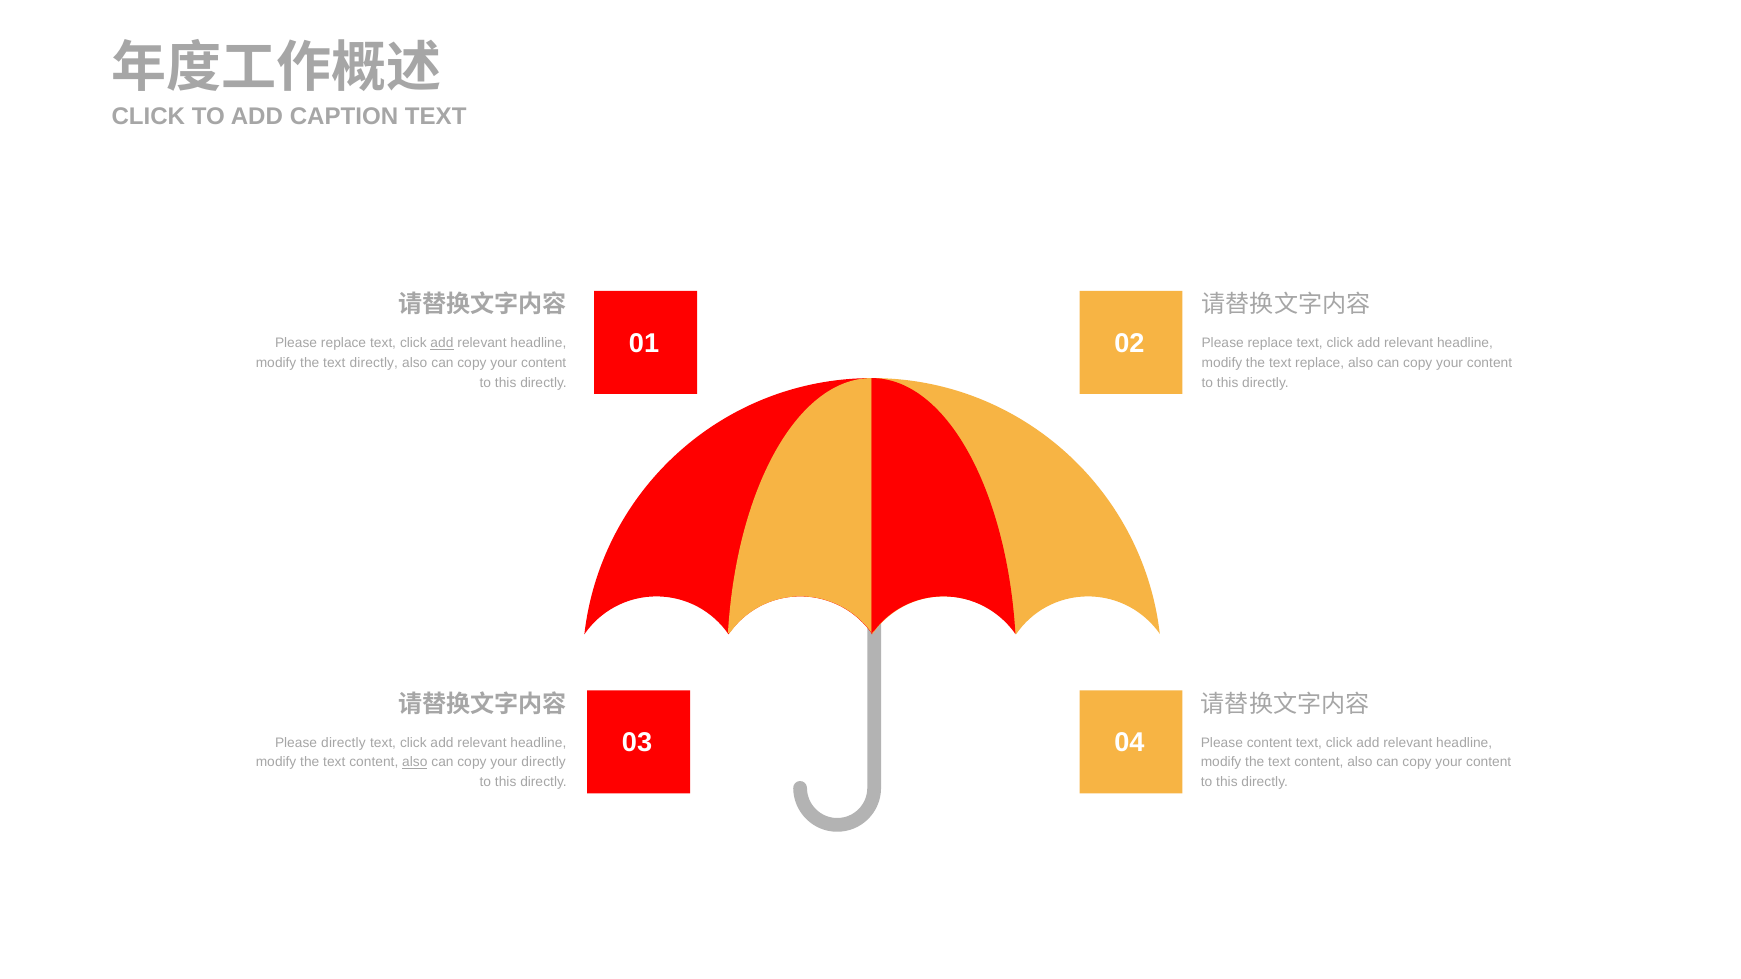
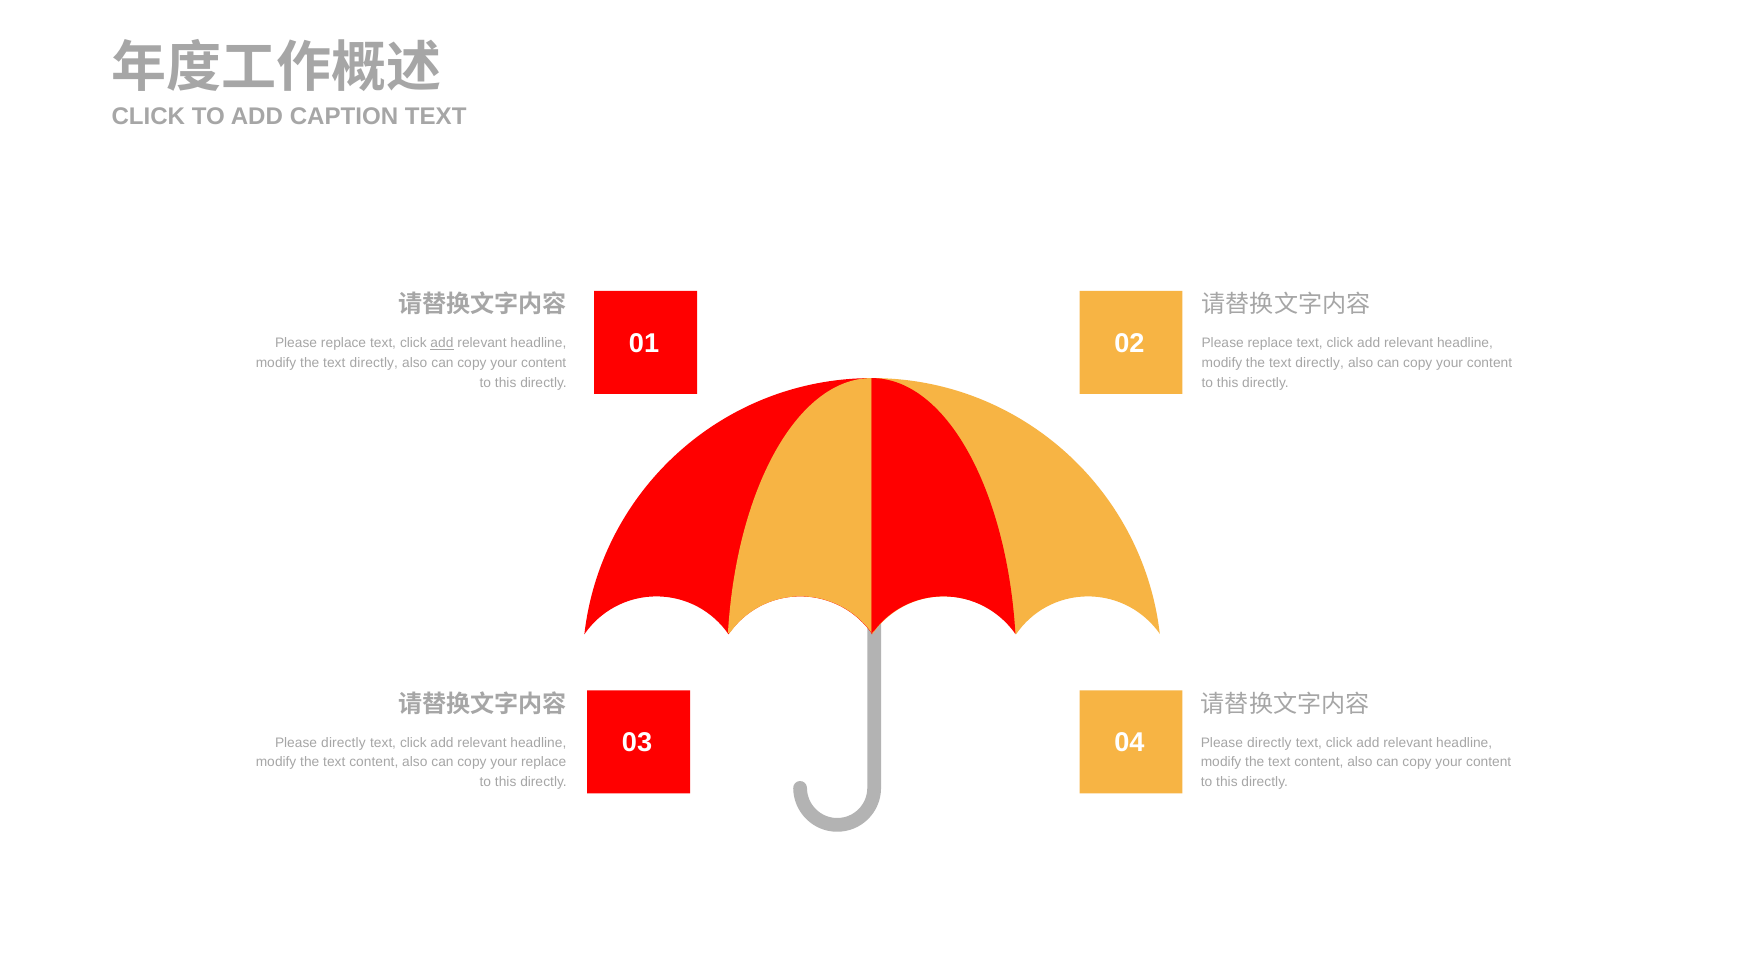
replace: replace -> directly (1320, 363)
content: content -> directly (1269, 743)
also underline: present -> none (415, 763)
your directly: directly -> replace (544, 763)
